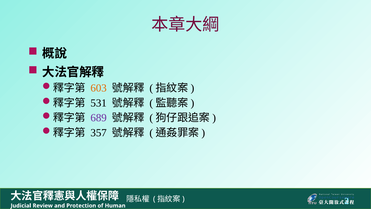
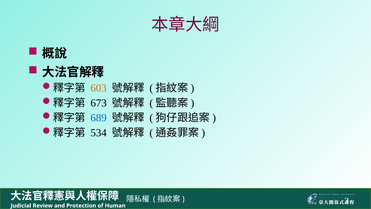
531: 531 -> 673 (99, 103)
689 colour: purple -> blue (99, 118)
357: 357 -> 534 (99, 133)
